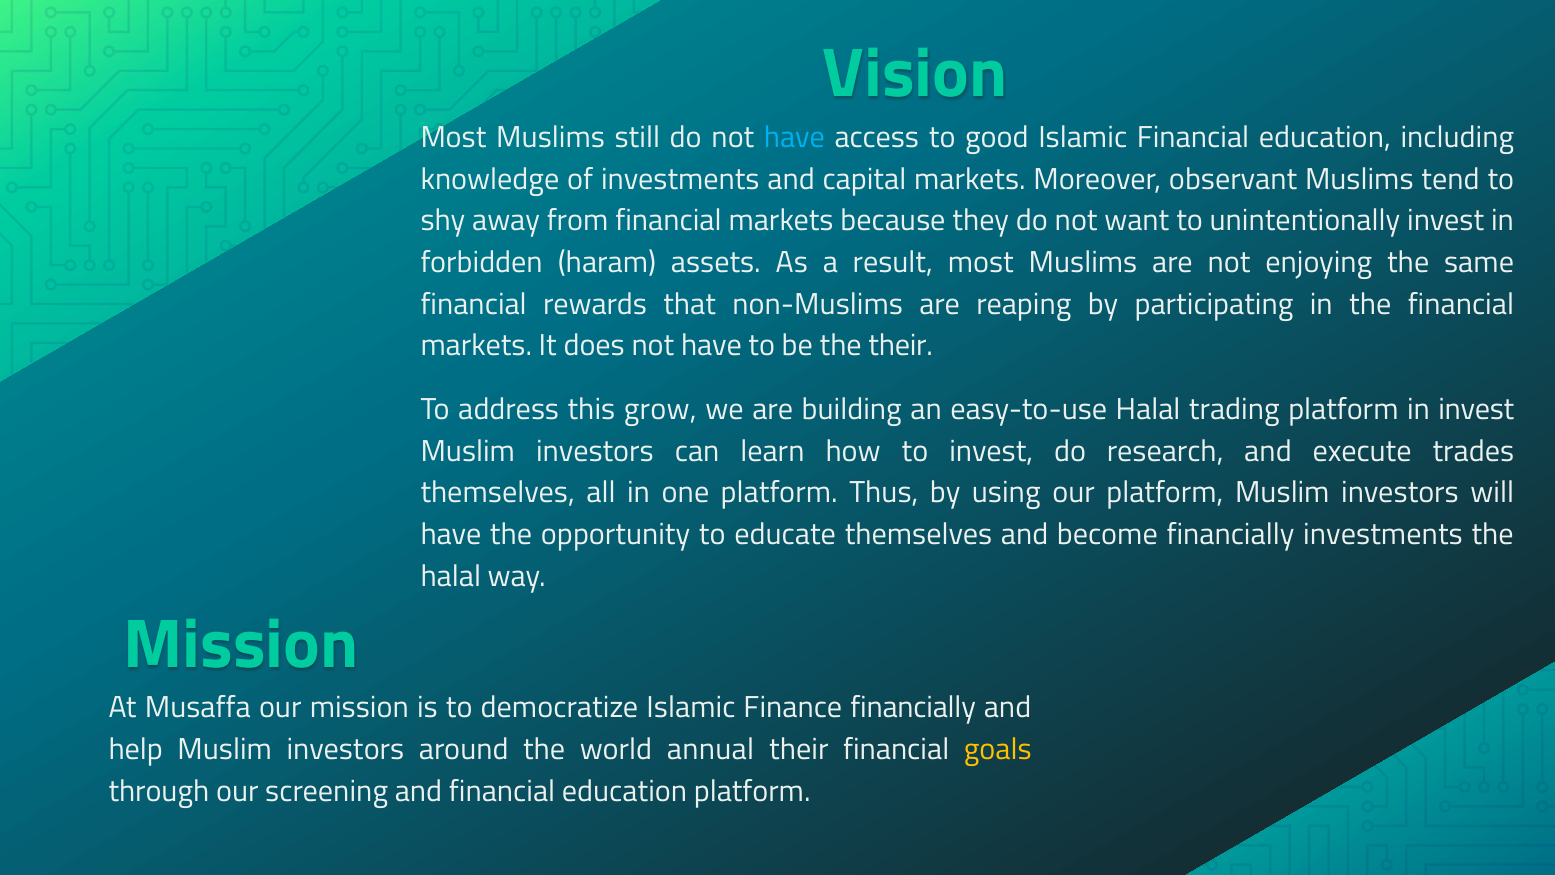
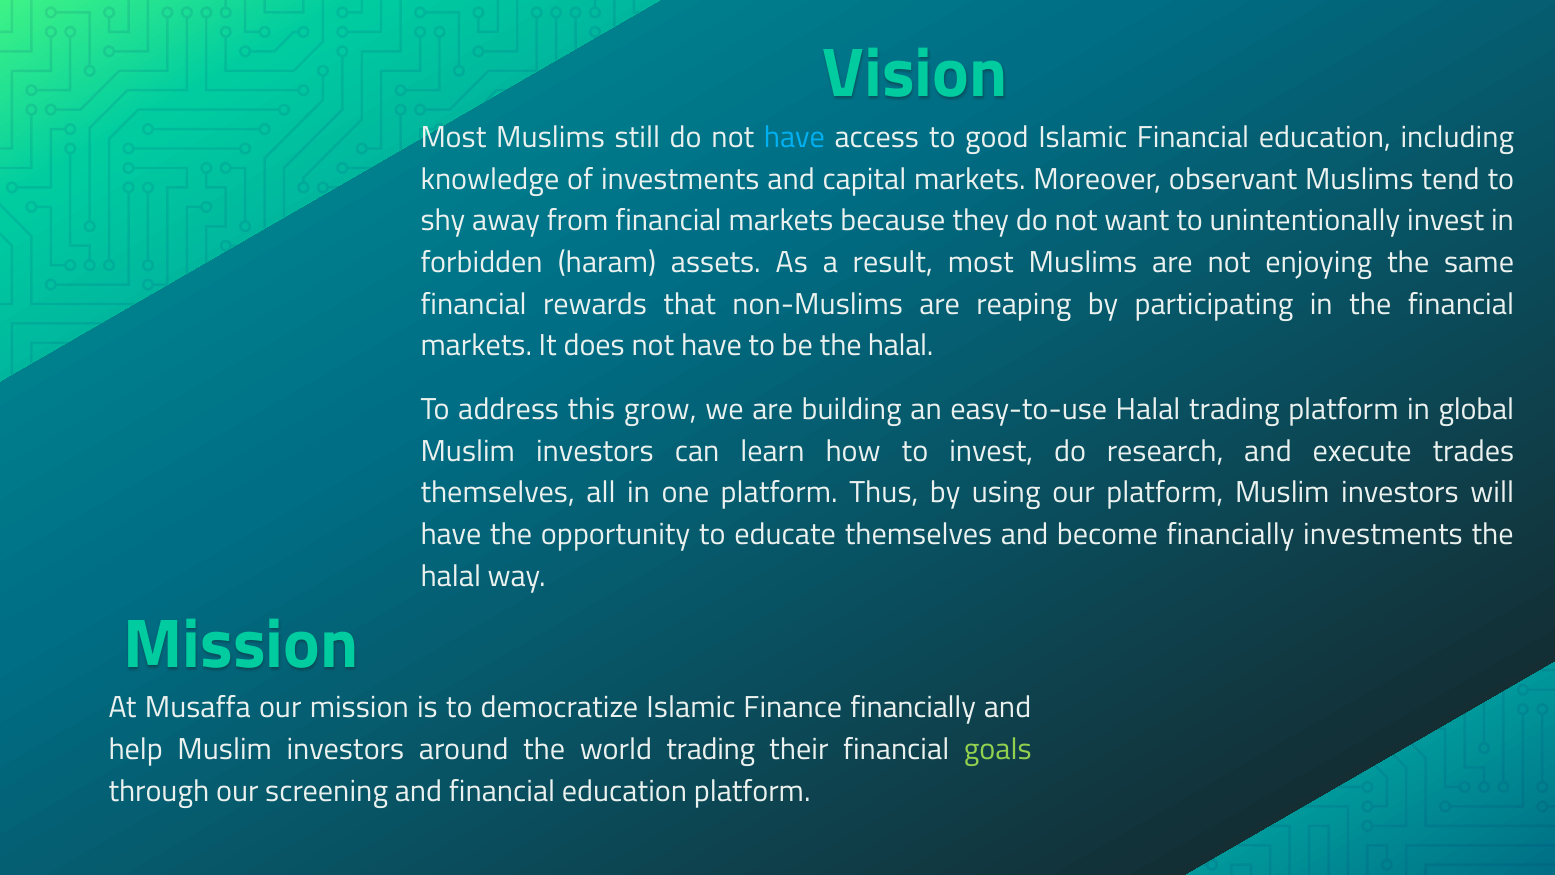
be the their: their -> halal (901, 346)
in invest: invest -> global (1476, 409)
world annual: annual -> trading (711, 749)
goals colour: yellow -> light green (998, 749)
